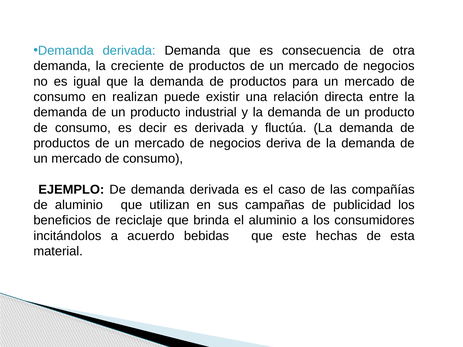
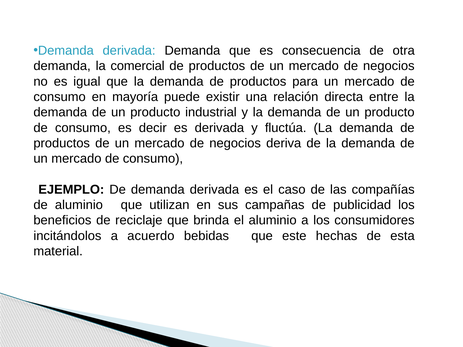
creciente: creciente -> comercial (138, 66)
realizan: realizan -> mayoría (135, 97)
